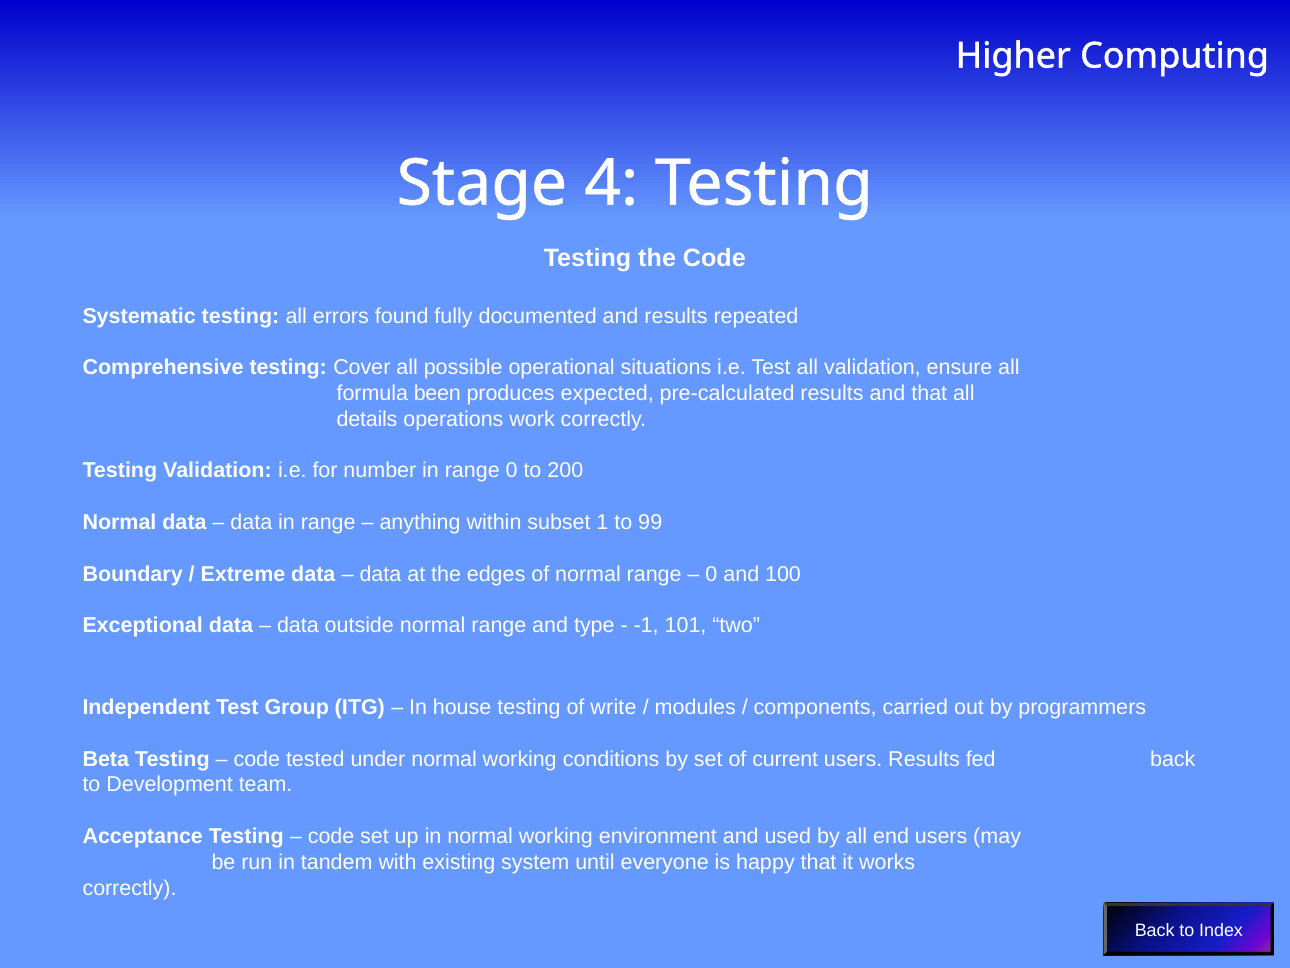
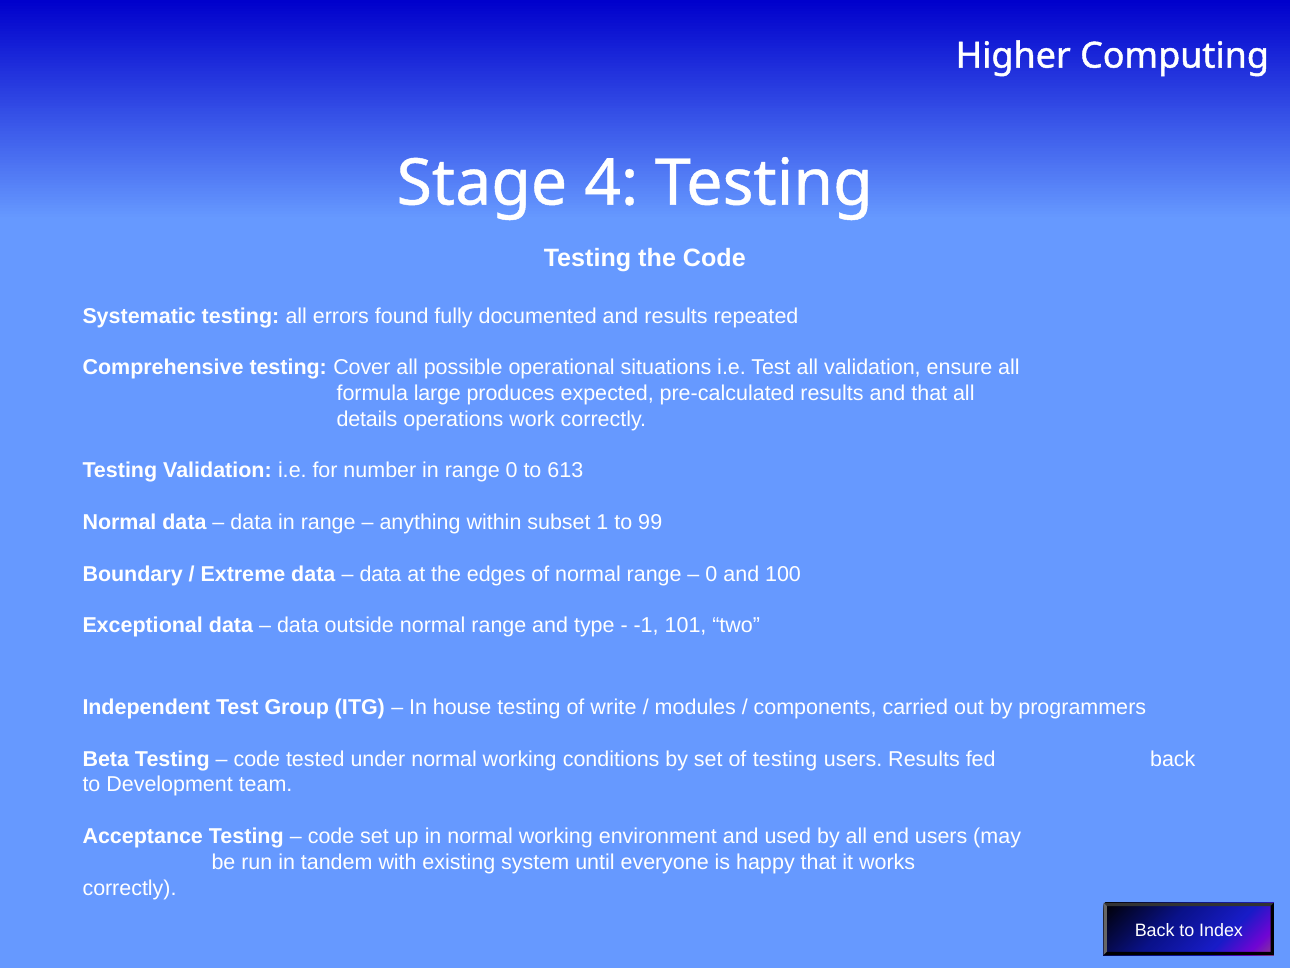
been: been -> large (437, 393)
200: 200 -> 613 (565, 471)
of current: current -> testing (785, 759)
